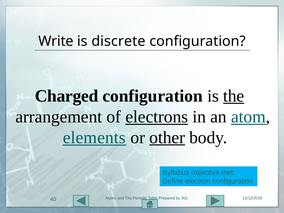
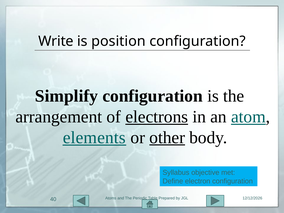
discrete: discrete -> position (119, 41)
Charged: Charged -> Simplify (66, 96)
the underline: present -> none (234, 96)
